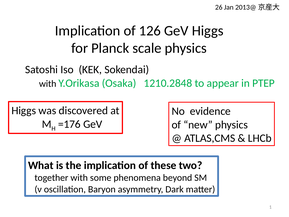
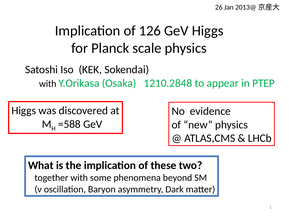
=176: =176 -> =588 (69, 124)
